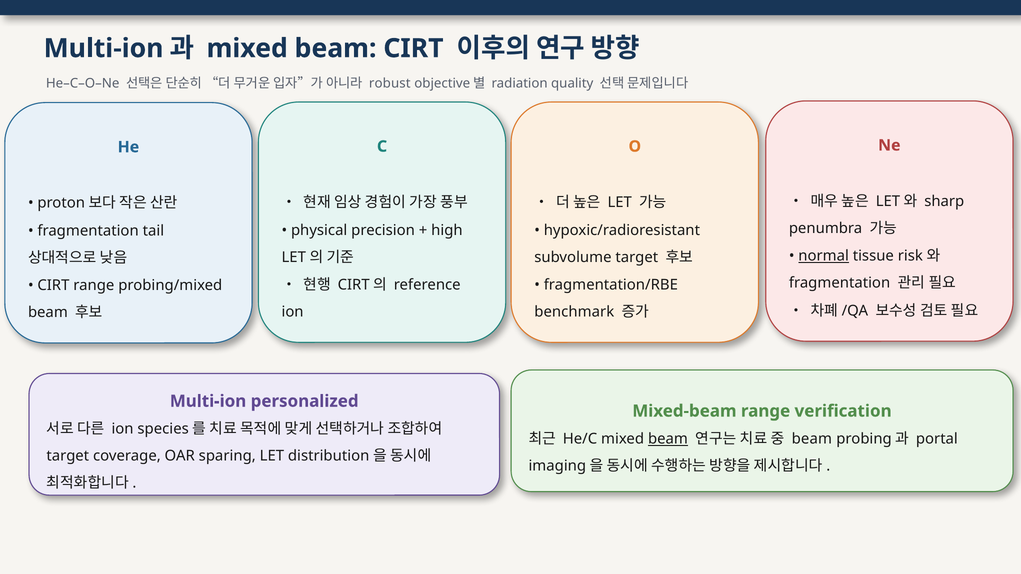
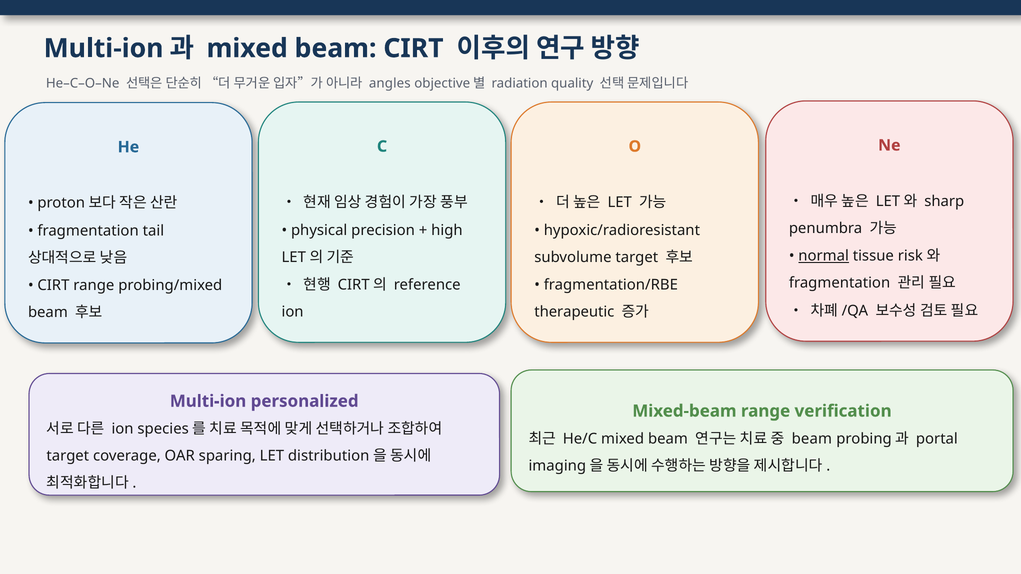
robust: robust -> angles (390, 83)
benchmark: benchmark -> therapeutic (574, 312)
beam underline: present -> none (668, 439)
